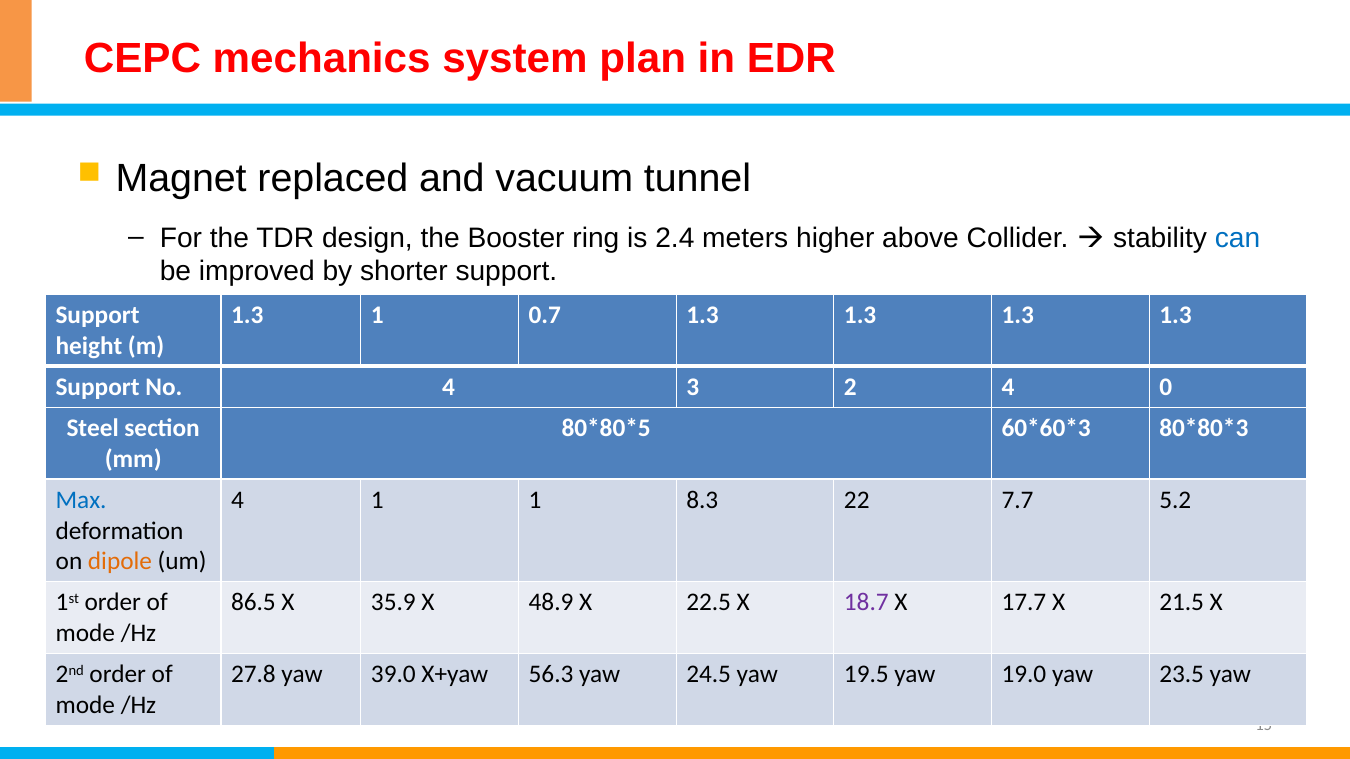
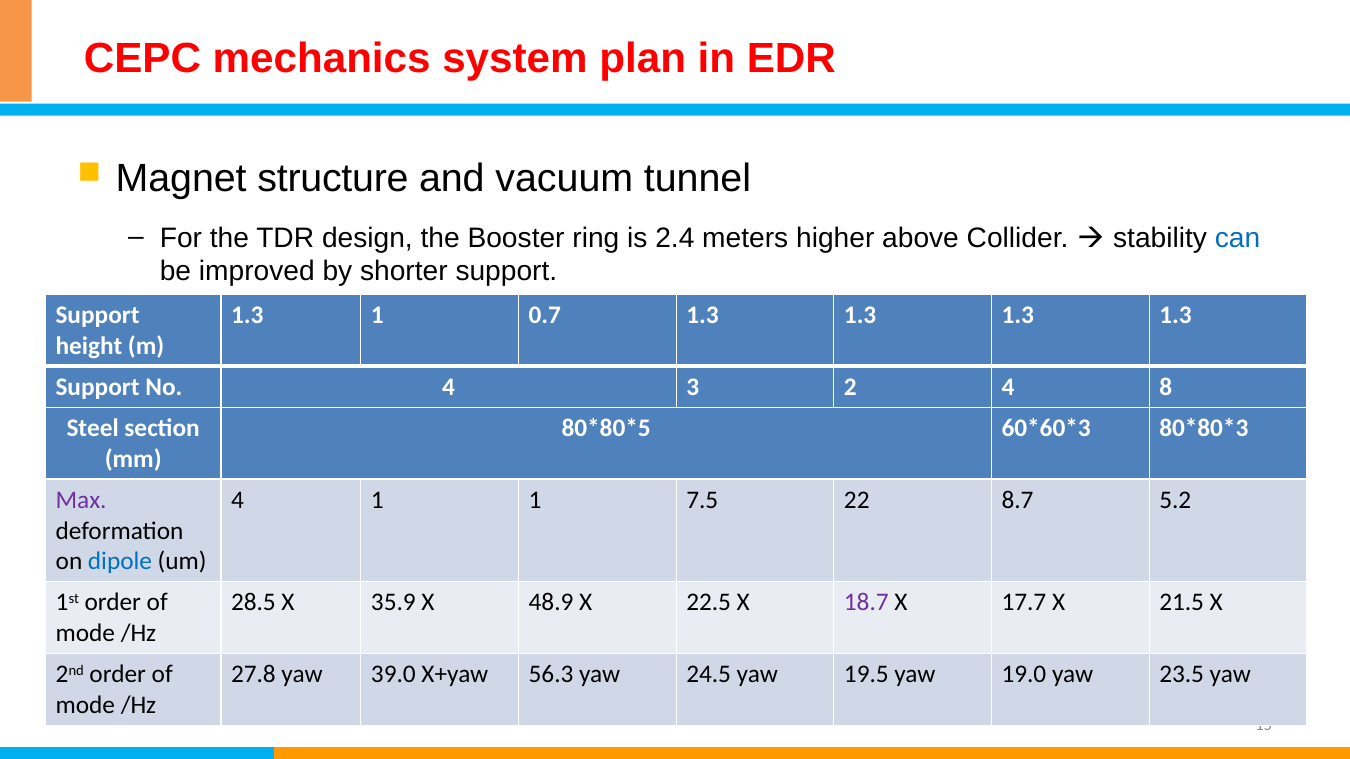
replaced: replaced -> structure (333, 179)
0: 0 -> 8 (1166, 387)
Max colour: blue -> purple (81, 500)
8.3: 8.3 -> 7.5 (702, 500)
7.7: 7.7 -> 8.7 (1018, 500)
dipole colour: orange -> blue (120, 562)
86.5: 86.5 -> 28.5 (253, 603)
